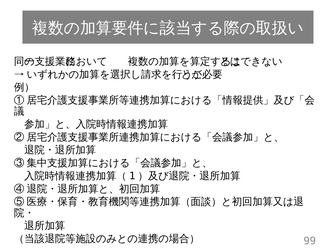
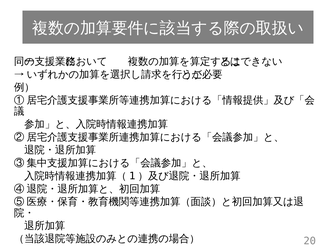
99: 99 -> 20 (310, 241)
